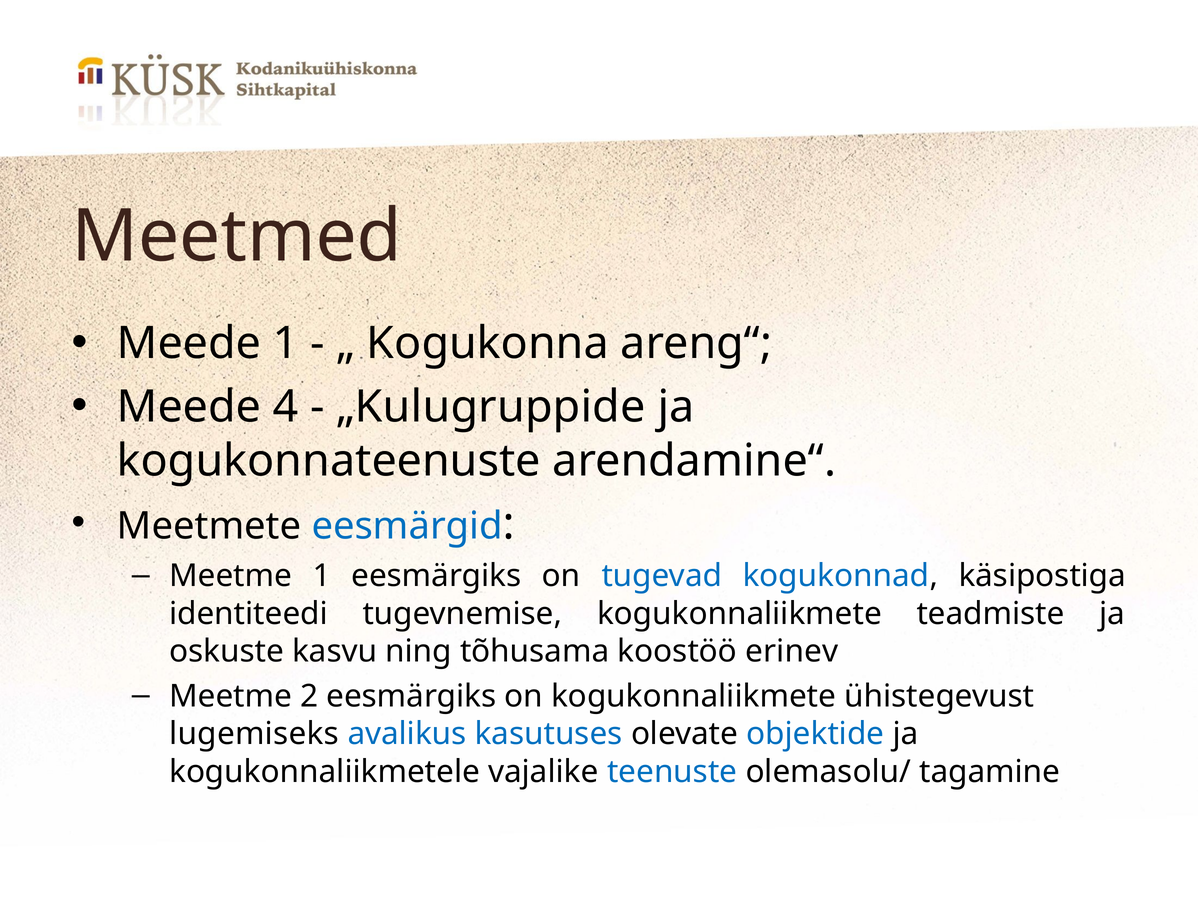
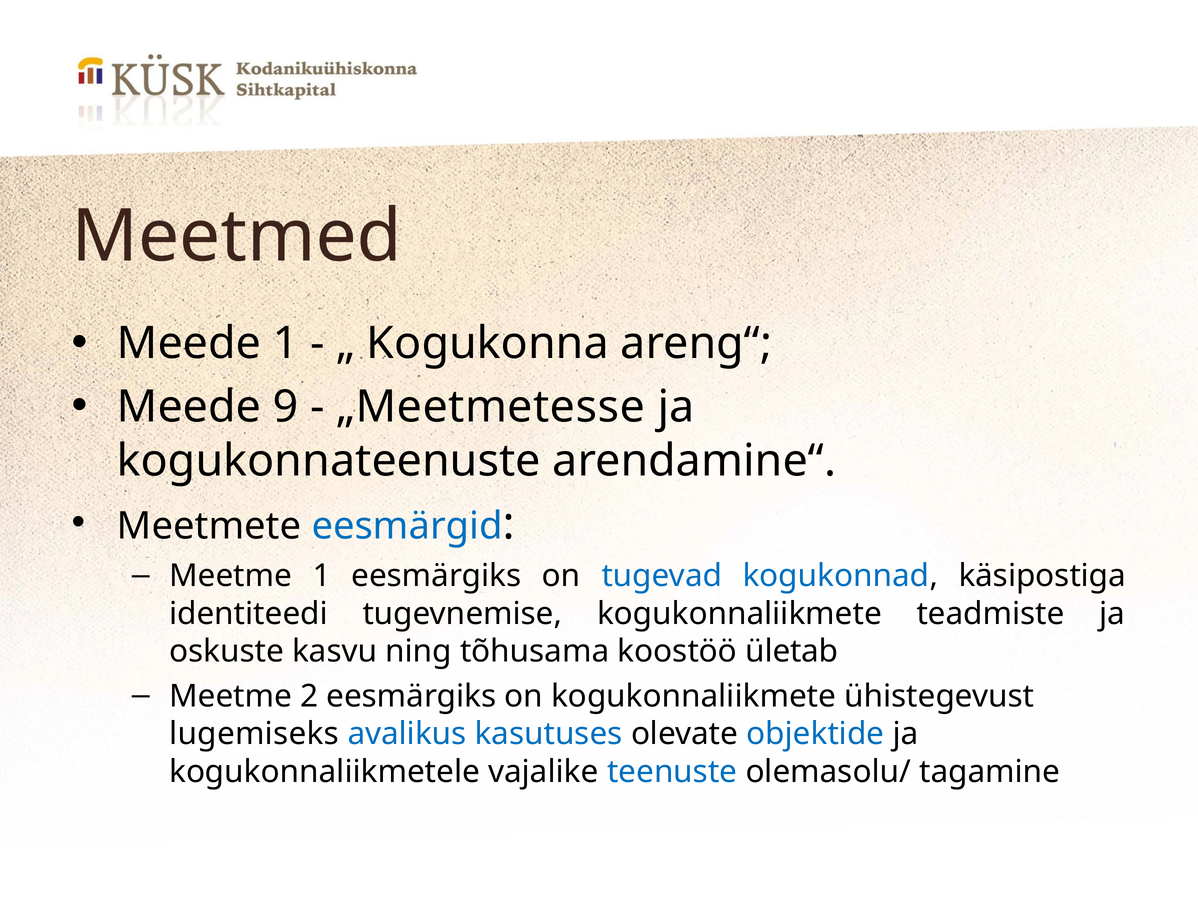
4: 4 -> 9 (286, 407)
„Kulugruppide: „Kulugruppide -> „Meetmetesse (491, 407)
erinev: erinev -> ületab (792, 652)
